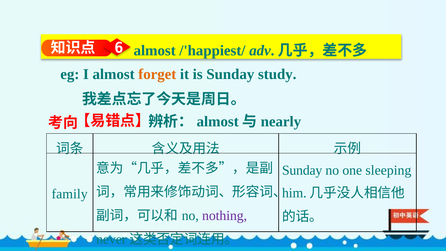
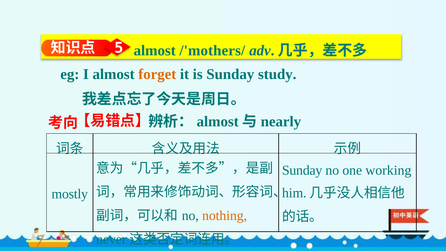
6: 6 -> 5 (119, 48)
/'happiest/: /'happiest/ -> /'mothers/ (212, 51)
sleeping: sleeping -> working (388, 170)
family: family -> mostly (70, 194)
nothing colour: purple -> orange (225, 215)
